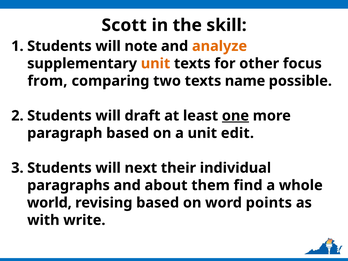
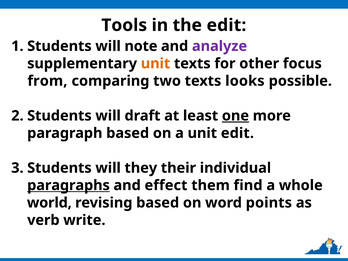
Scott: Scott -> Tools (124, 25)
the skill: skill -> edit (226, 25)
analyze colour: orange -> purple (220, 46)
name: name -> looks (245, 81)
next: next -> they (141, 168)
paragraphs underline: none -> present (68, 185)
about: about -> effect (166, 185)
with: with -> verb (43, 220)
